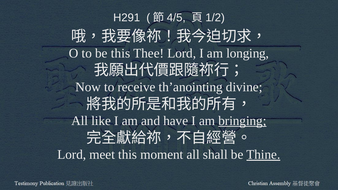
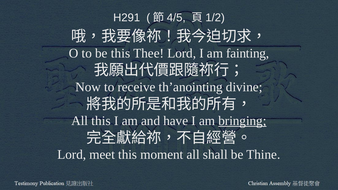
longing: longing -> fainting (248, 53)
All like: like -> this (101, 121)
Thine underline: present -> none (263, 155)
